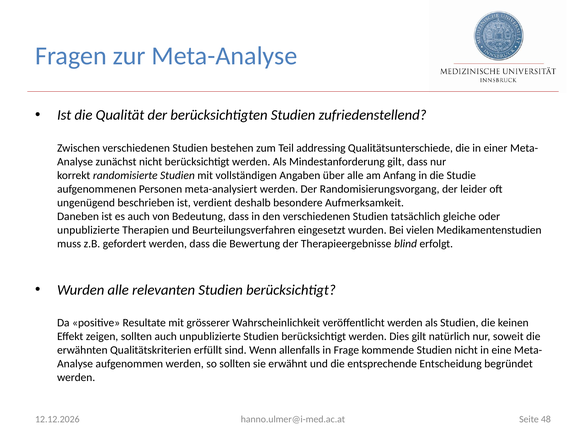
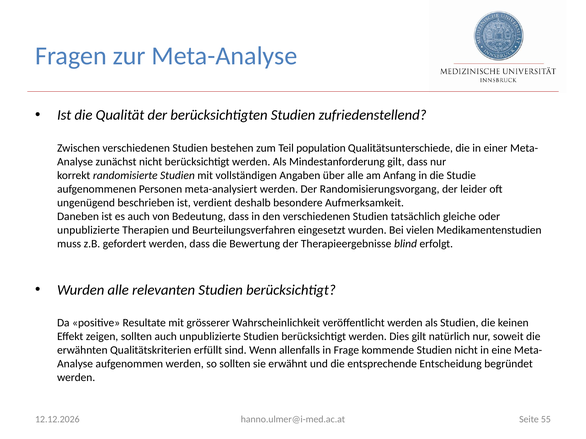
addressing: addressing -> population (321, 148)
48: 48 -> 55 (546, 420)
